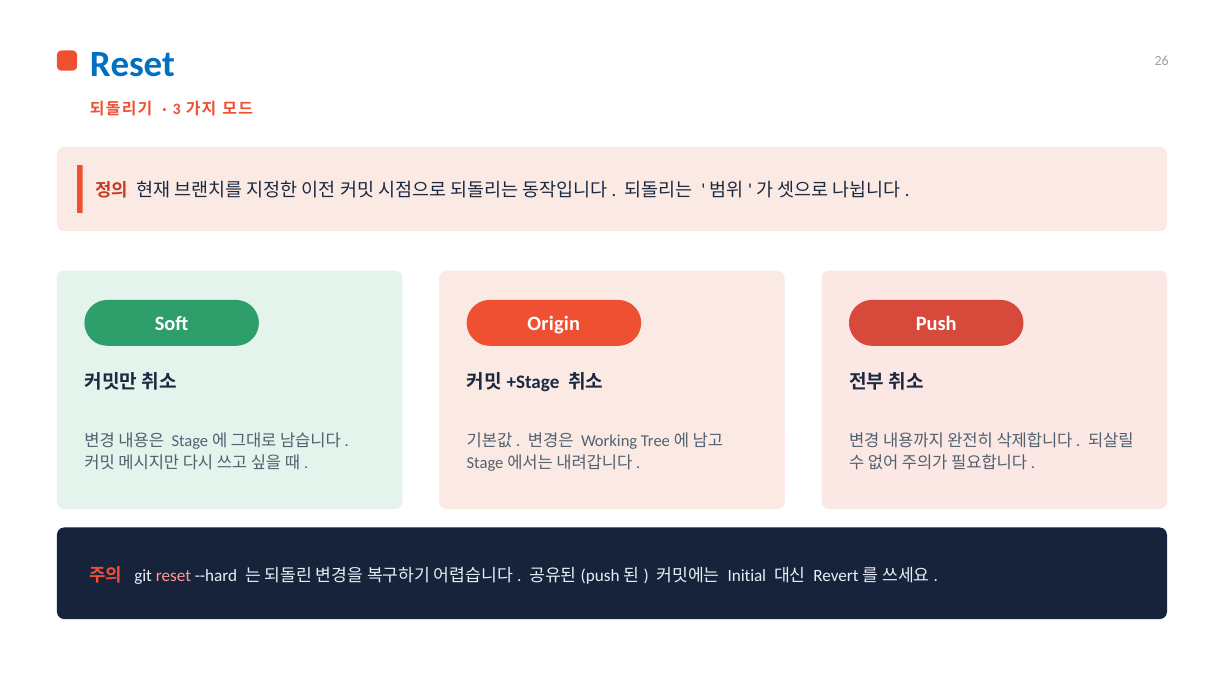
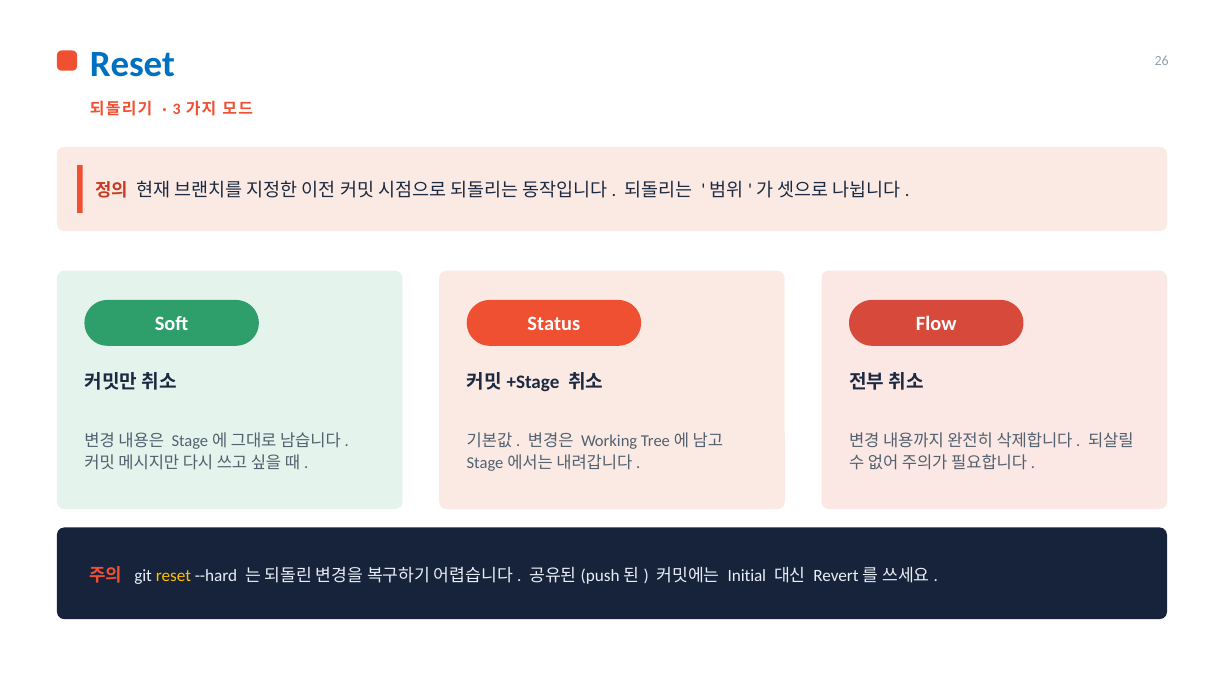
Origin: Origin -> Status (554, 325)
Push: Push -> Flow (936, 325)
reset colour: pink -> yellow (173, 576)
